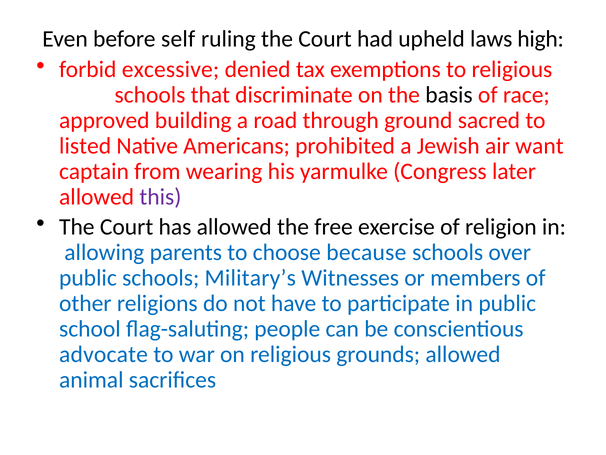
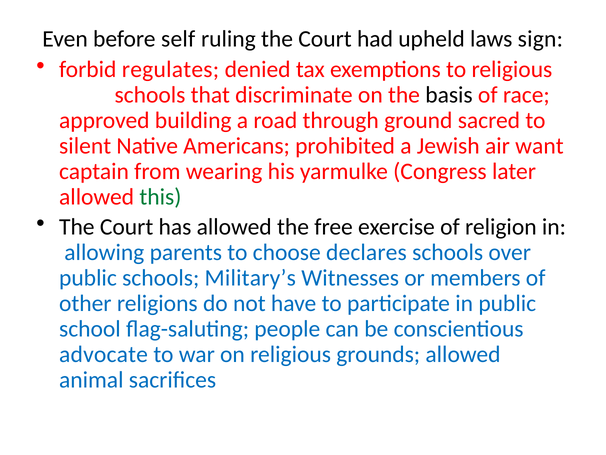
high: high -> sign (540, 39)
excessive: excessive -> regulates (170, 69)
listed: listed -> silent (85, 146)
this colour: purple -> green (160, 197)
because: because -> declares (366, 252)
